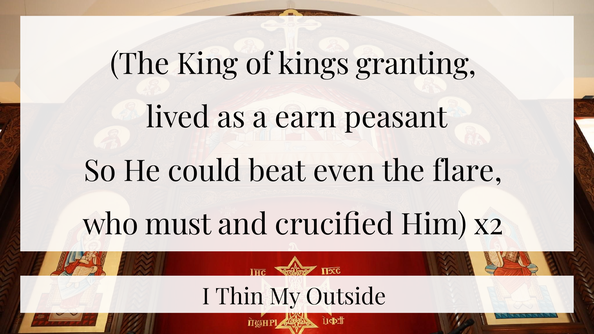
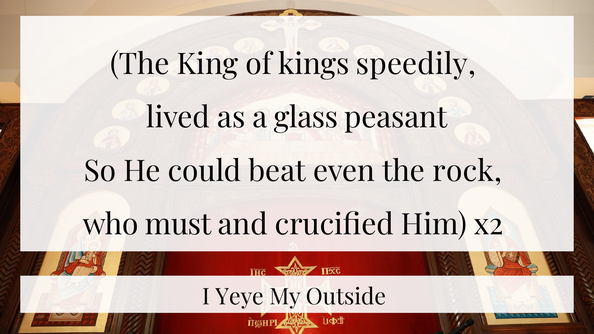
granting: granting -> speedily (416, 64)
earn: earn -> glass (306, 118)
flare: flare -> rock (467, 171)
Thin: Thin -> Yeye (240, 297)
